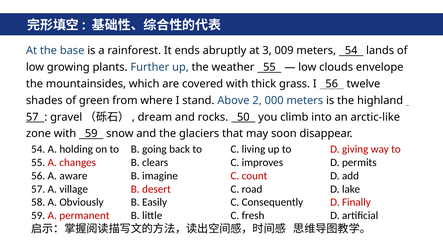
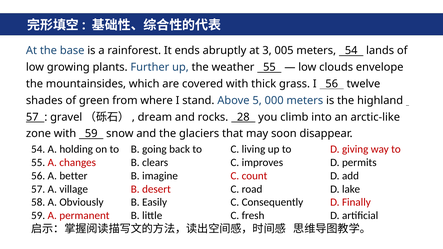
009: 009 -> 005 (284, 51)
2: 2 -> 5 (257, 100)
50: 50 -> 28 (243, 117)
aware: aware -> better (73, 176)
